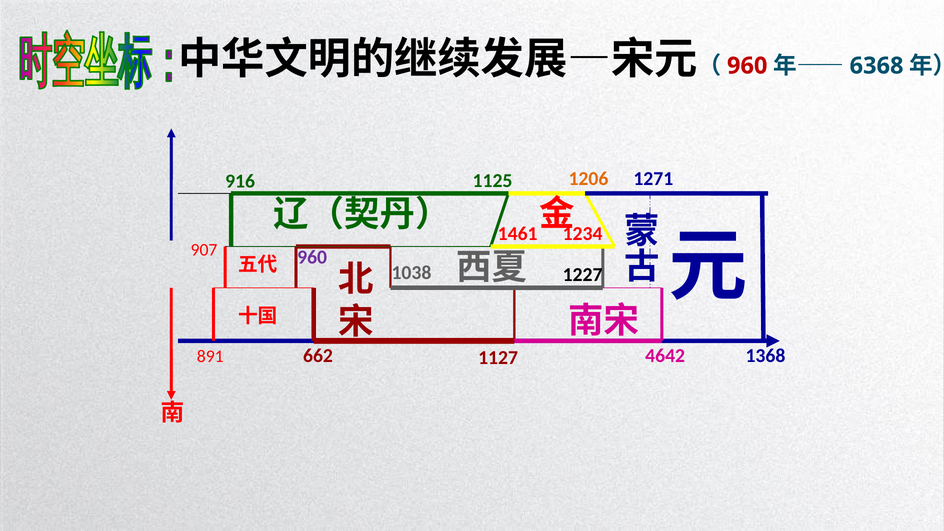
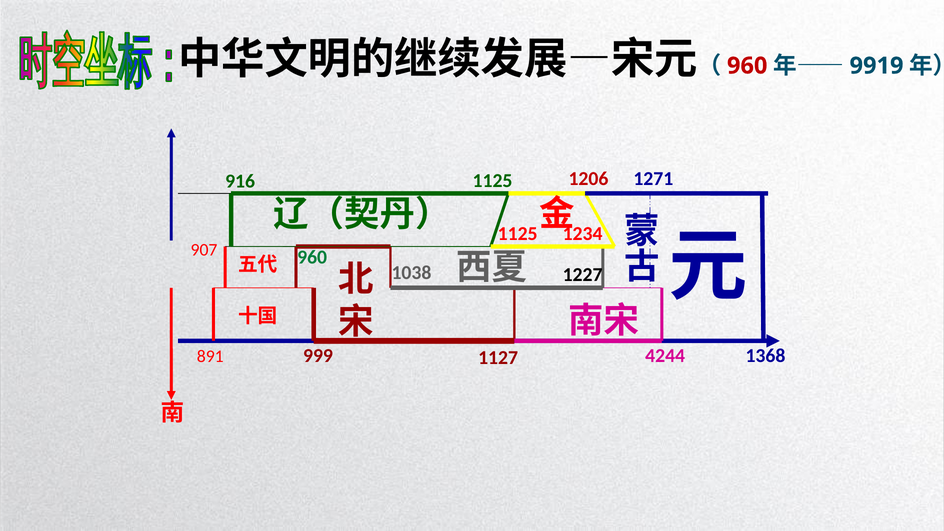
6368: 6368 -> 9919 (877, 66)
1206 colour: orange -> red (588, 179)
1461: 1461 -> 1125 (518, 234)
960 colour: purple -> green (312, 257)
662: 662 -> 999 (318, 356)
4642: 4642 -> 4244 (665, 356)
